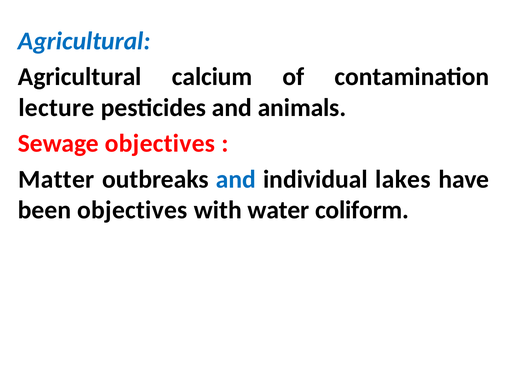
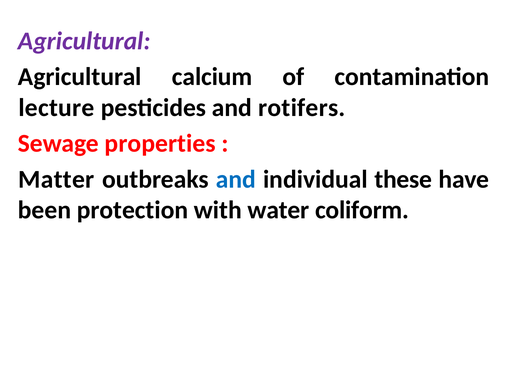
Agricultural colour: blue -> purple (84, 41)
animals: animals -> rotifers (302, 108)
Sewage objectives: objectives -> properties (160, 143)
lakes: lakes -> these (403, 179)
been objectives: objectives -> protection (132, 210)
